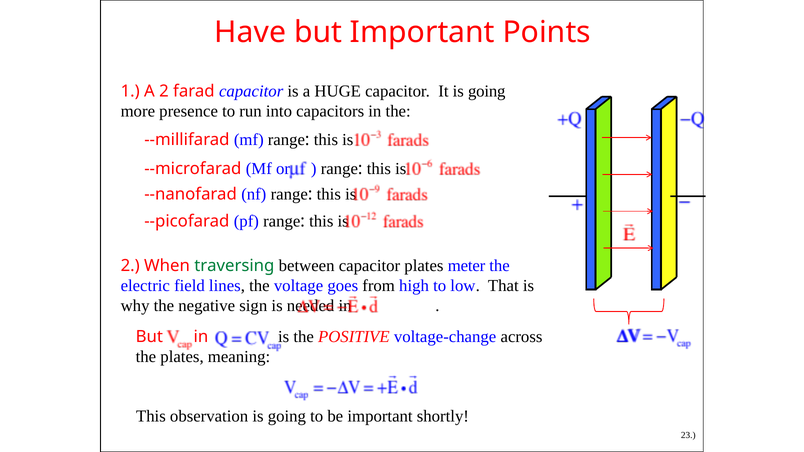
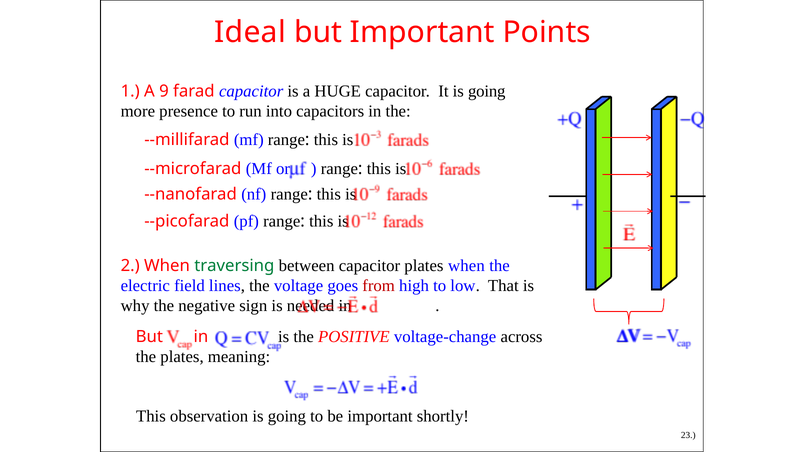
Have: Have -> Ideal (250, 32)
A 2: 2 -> 9 (164, 91)
plates meter: meter -> when (466, 266)
from colour: black -> red (379, 286)
